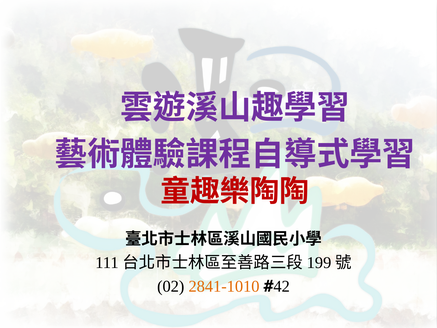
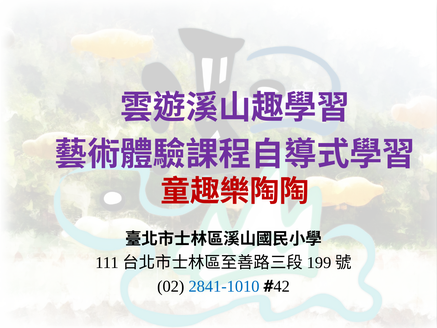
2841-1010 colour: orange -> blue (224, 286)
